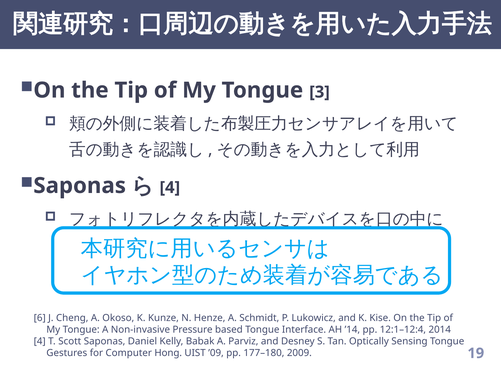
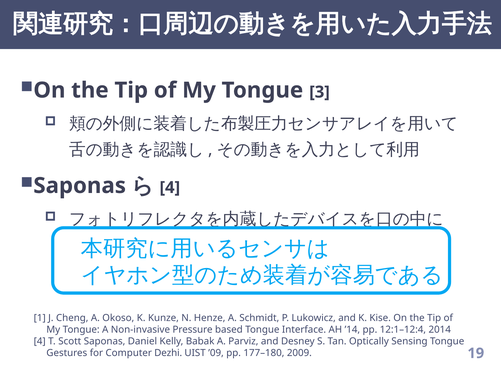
6: 6 -> 1 (40, 319)
Hong: Hong -> Dezhi (168, 354)
